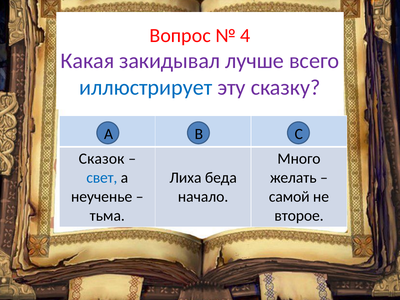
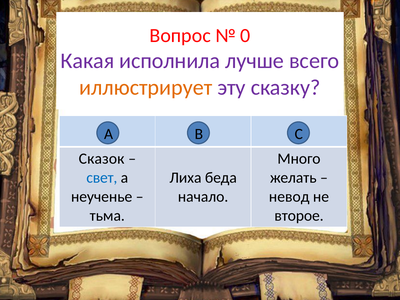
4: 4 -> 0 (245, 35)
закидывал: закидывал -> исполнила (170, 61)
иллюстрирует colour: blue -> orange (146, 88)
самой: самой -> невод (289, 197)
